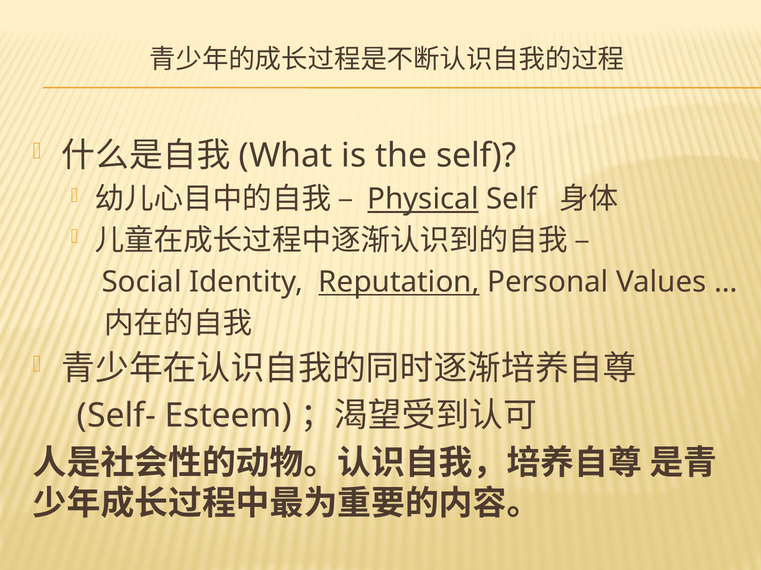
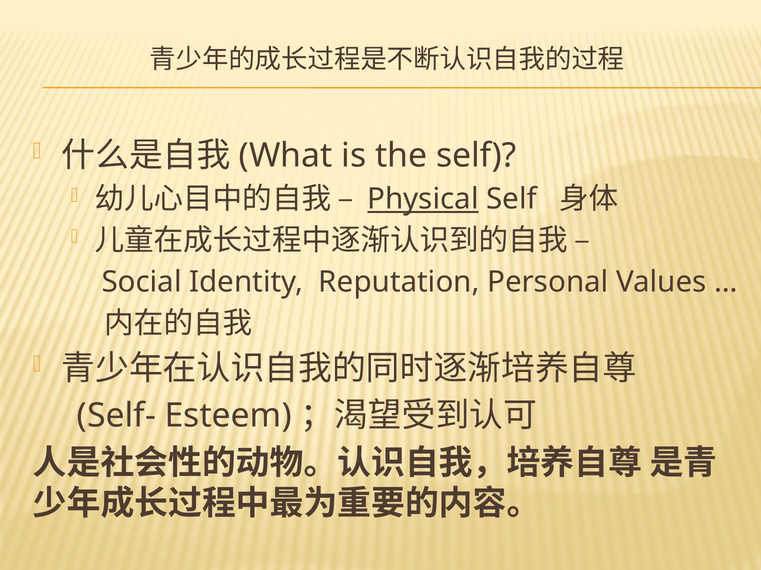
Reputation underline: present -> none (399, 282)
